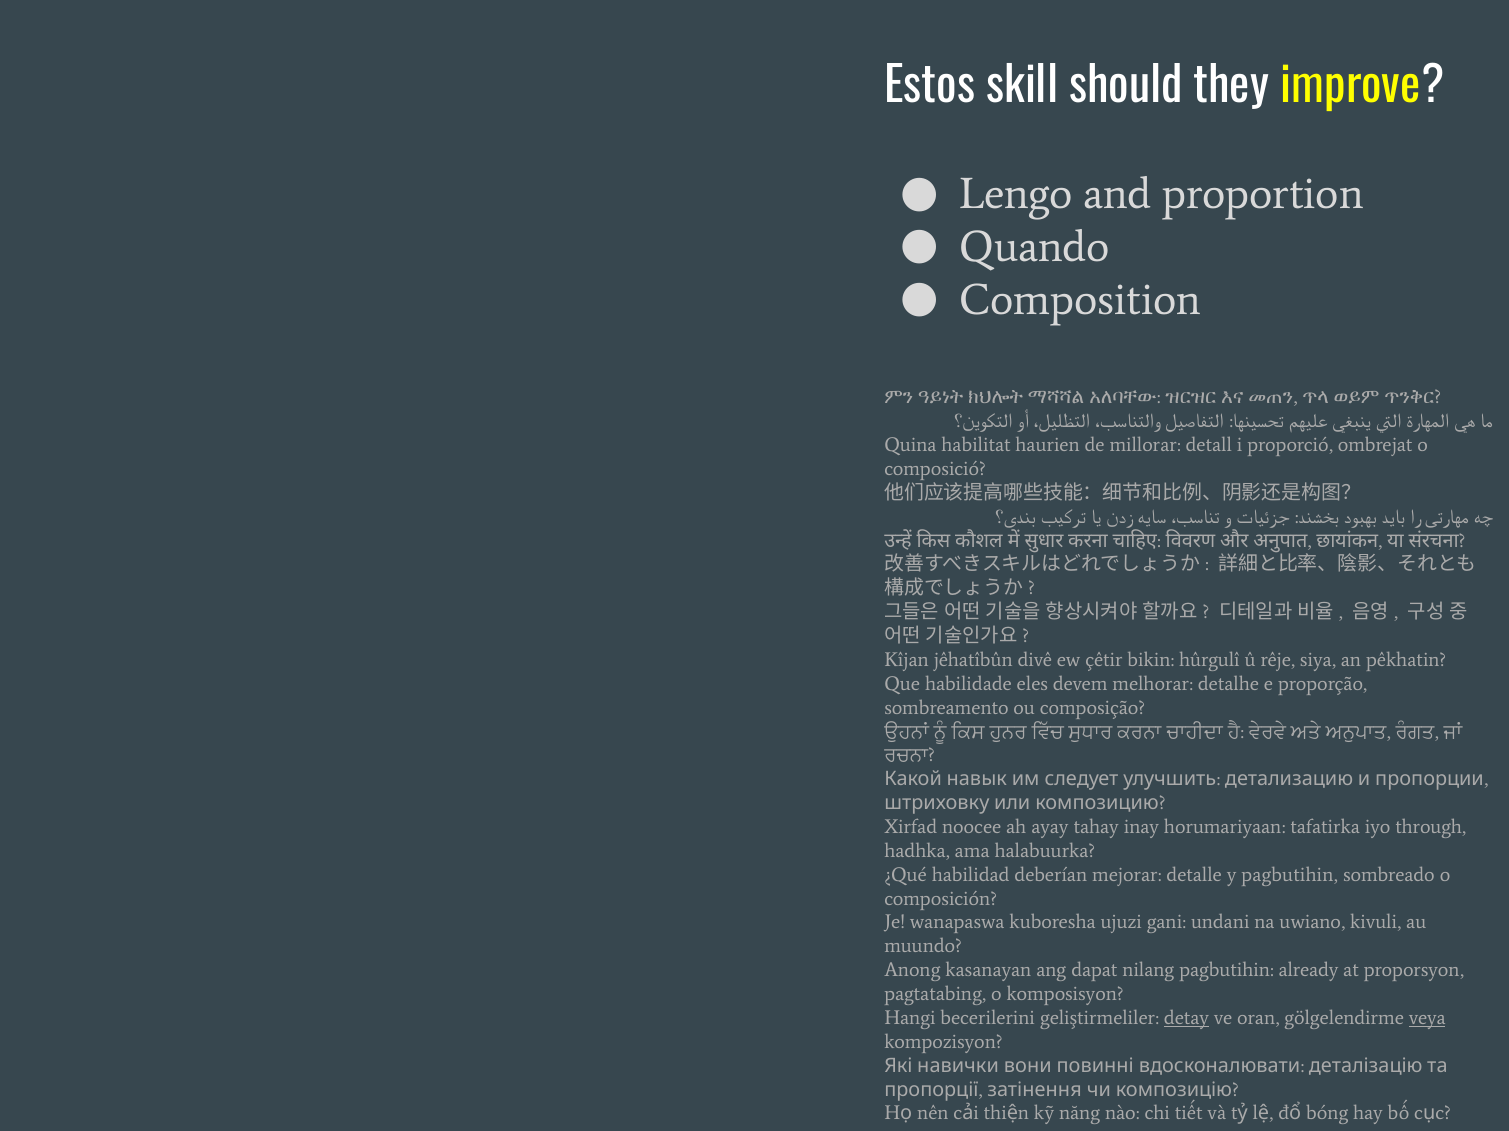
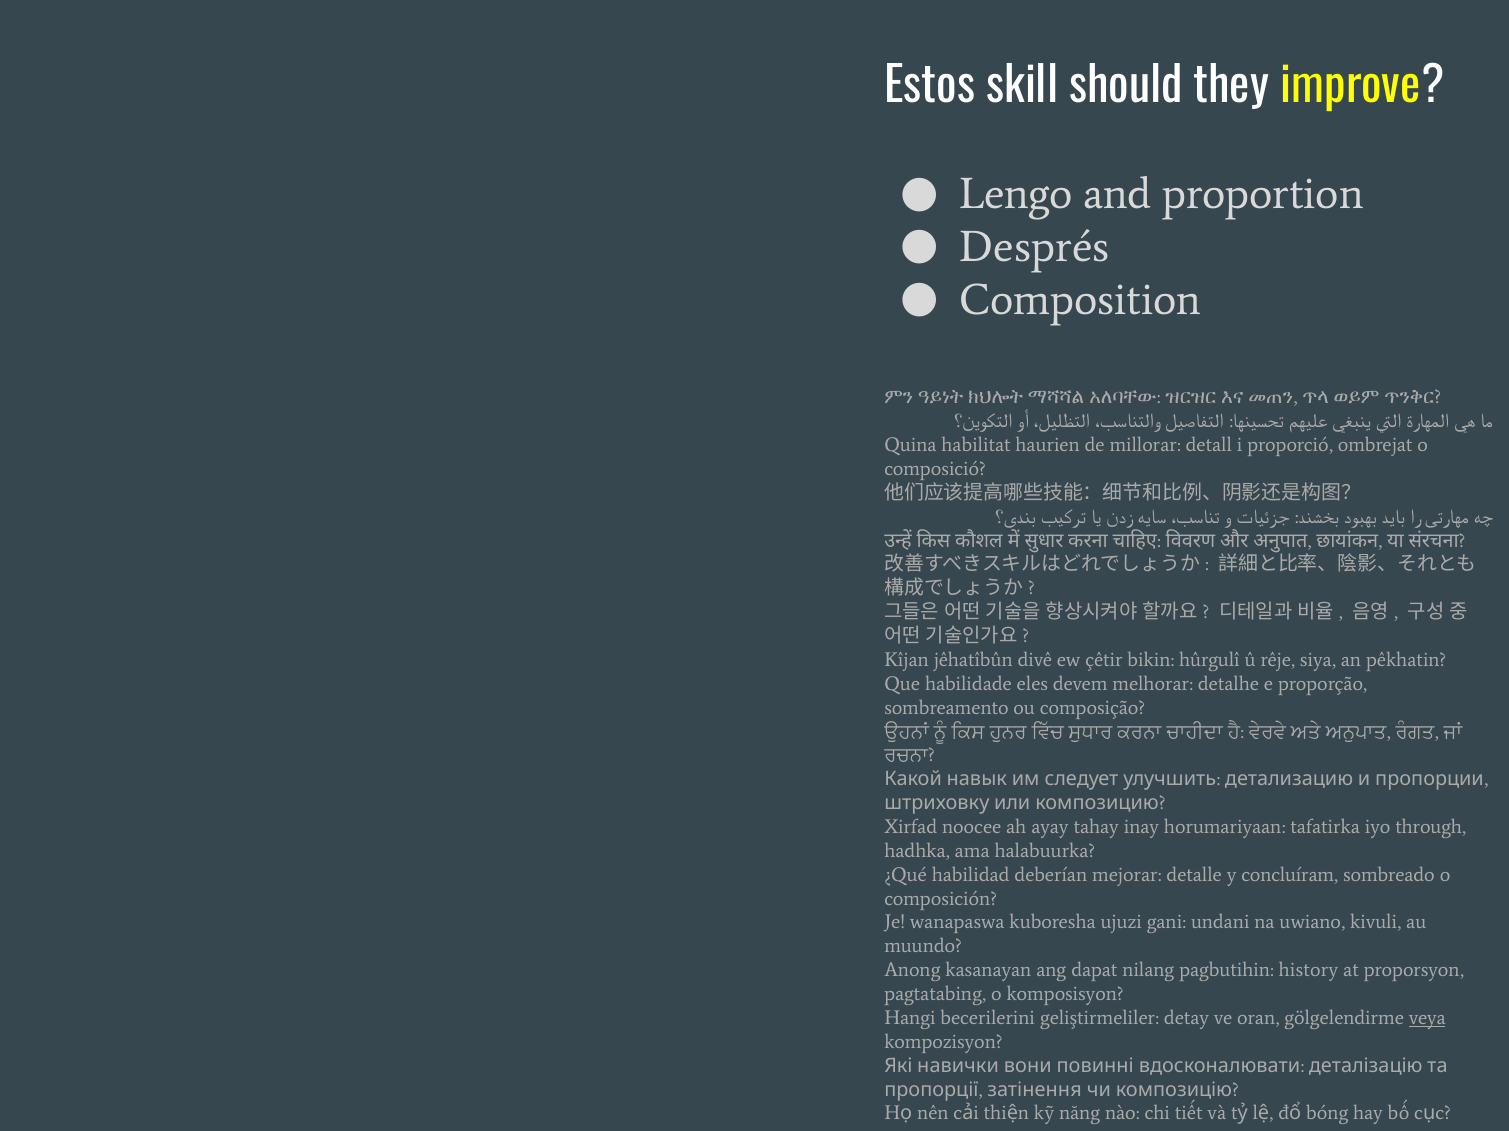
Quando: Quando -> Després (1035, 247)
y pagbutihin: pagbutihin -> concluíram (1290, 875)
already: already -> history (1308, 971)
detay underline: present -> none (1187, 1019)
